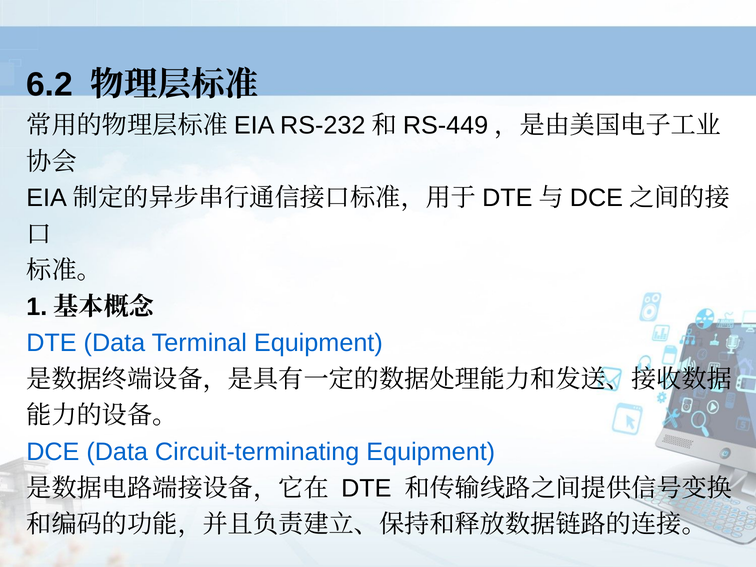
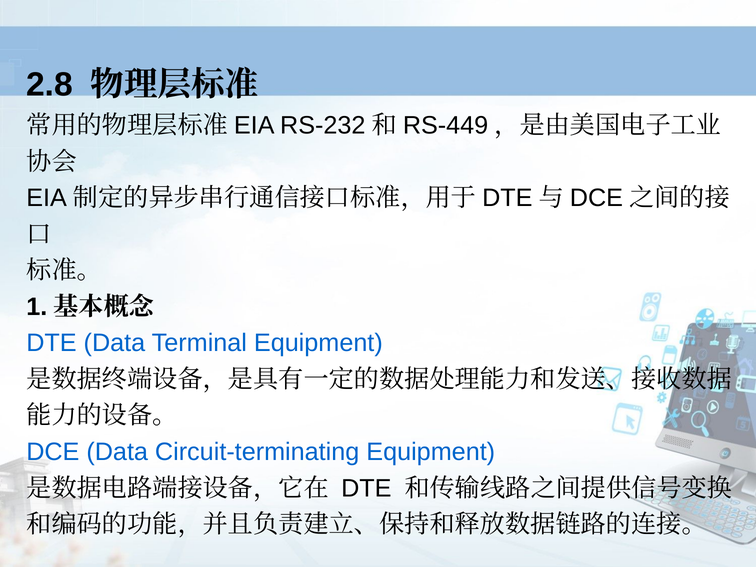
6.2: 6.2 -> 2.8 (50, 85)
